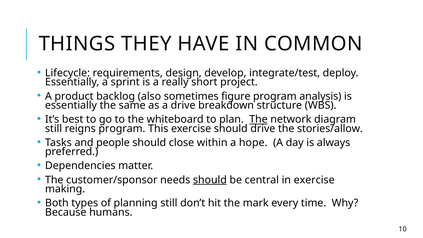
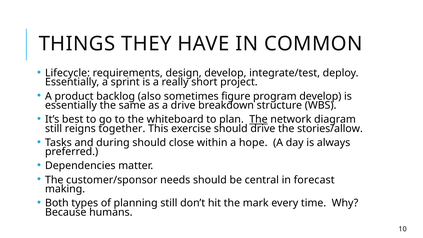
program analysis: analysis -> develop (320, 96)
reigns program: program -> together (122, 129)
people: people -> during (113, 143)
should underline: present -> none (210, 180)
in exercise: exercise -> forecast (314, 180)
